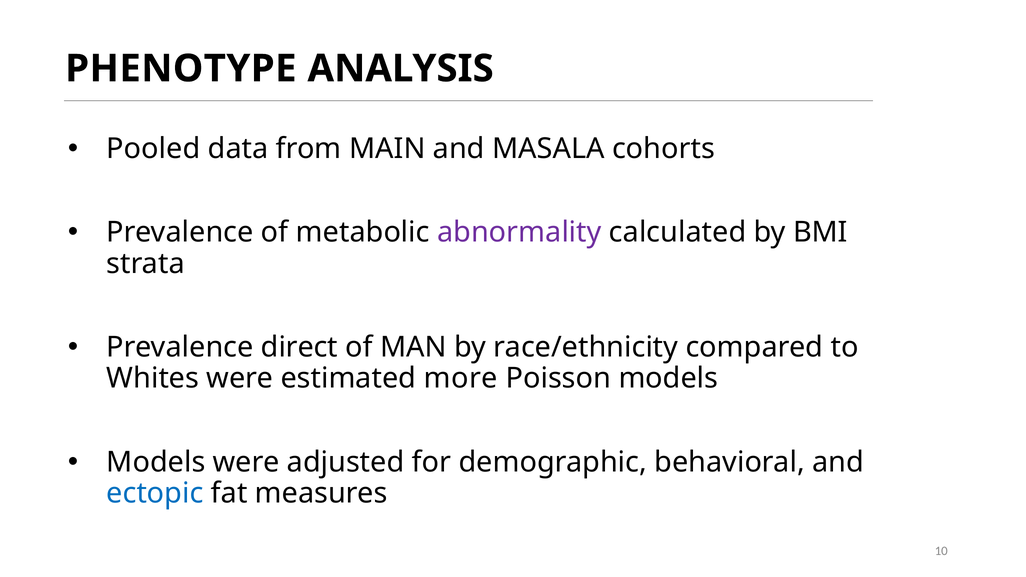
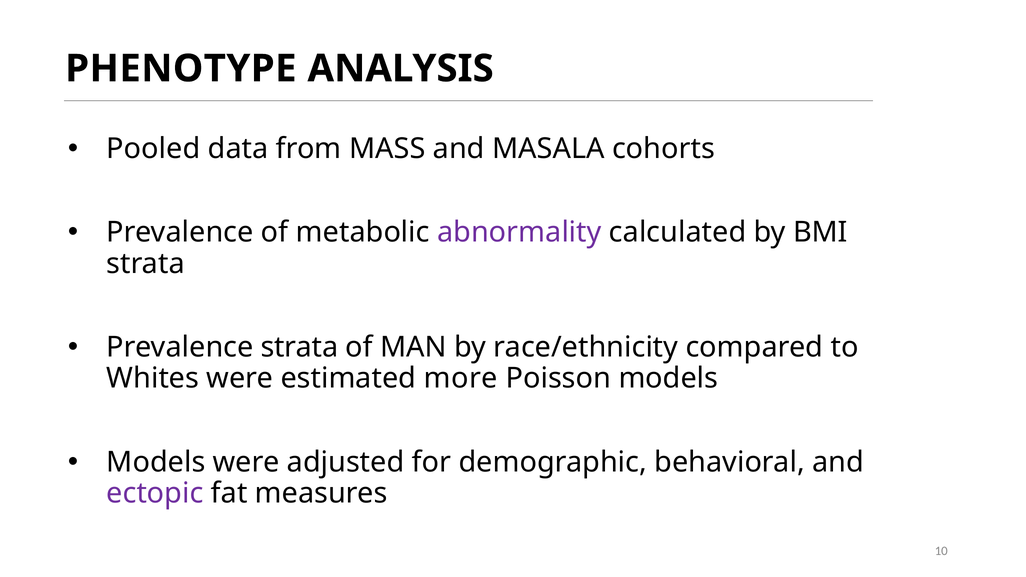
MAIN: MAIN -> MASS (387, 149)
Prevalence direct: direct -> strata (299, 347)
ectopic colour: blue -> purple (155, 493)
